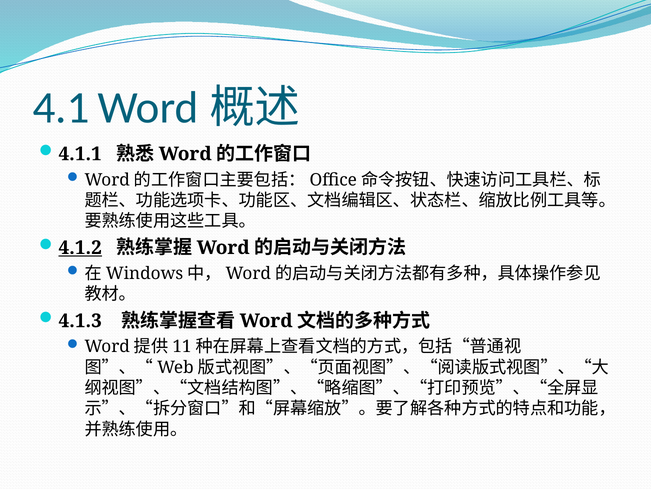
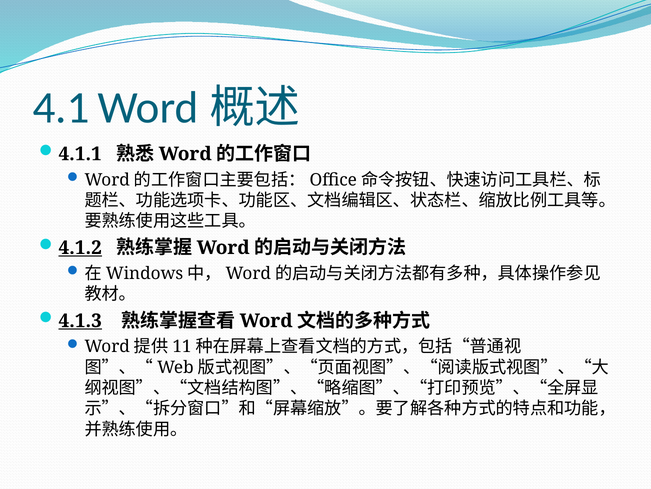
4.1.3 underline: none -> present (80, 320)
